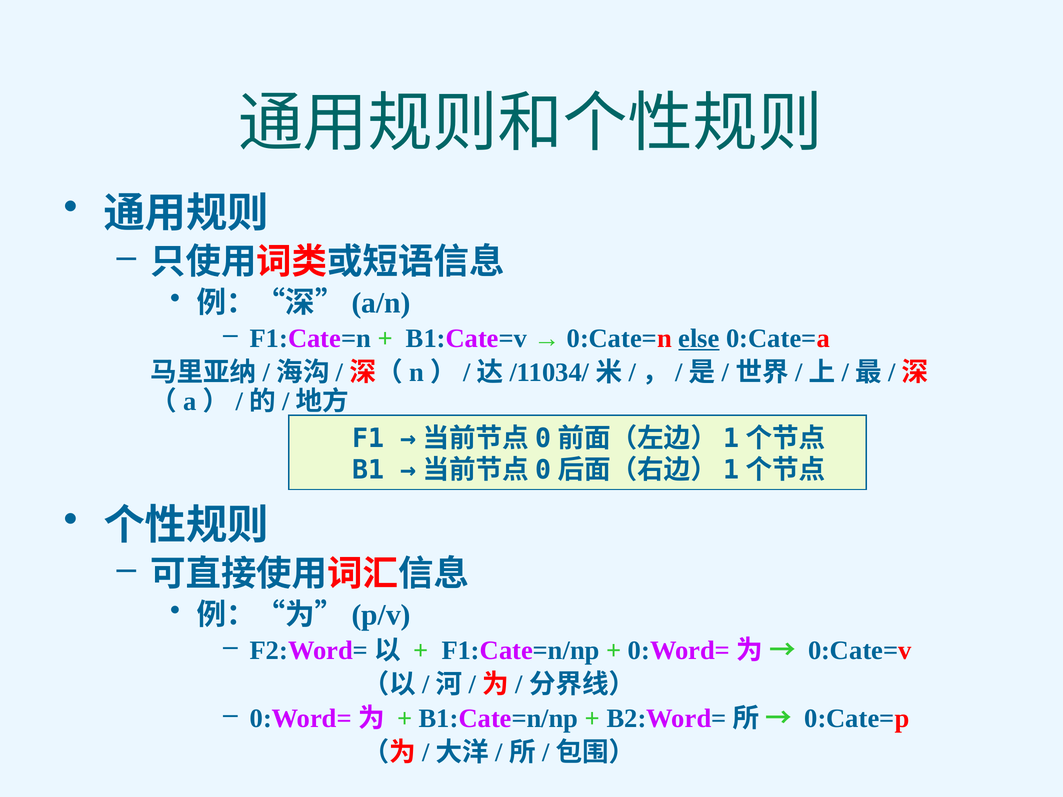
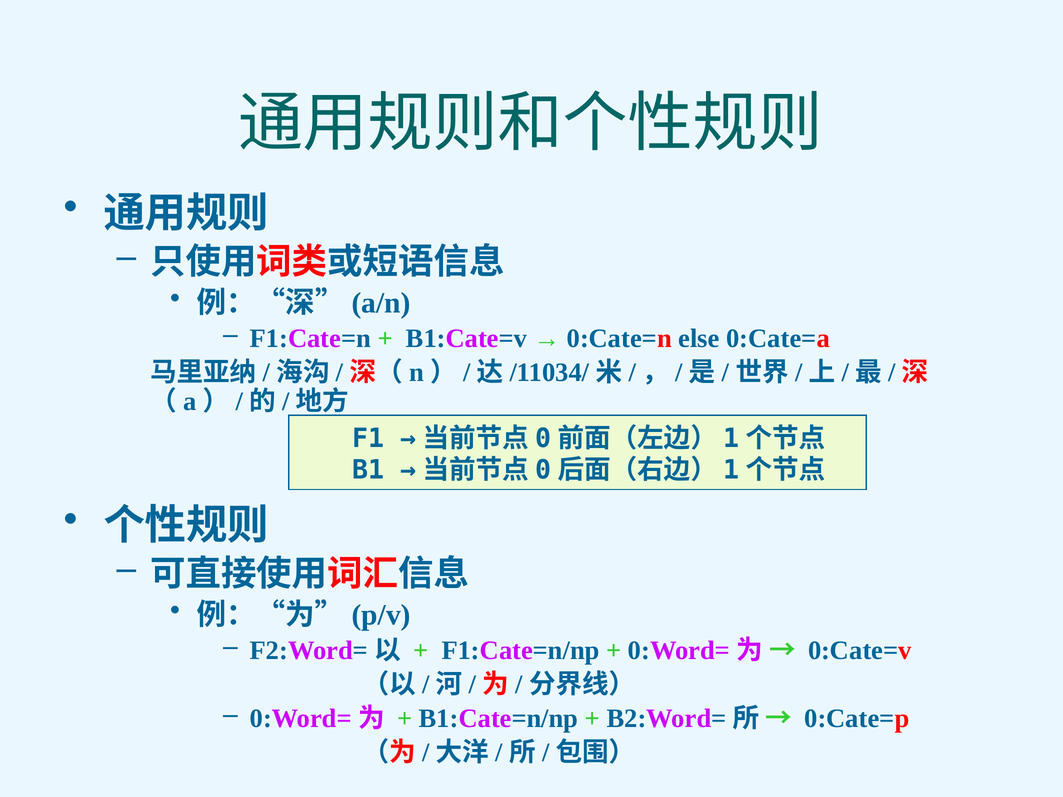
else underline: present -> none (699, 339)
